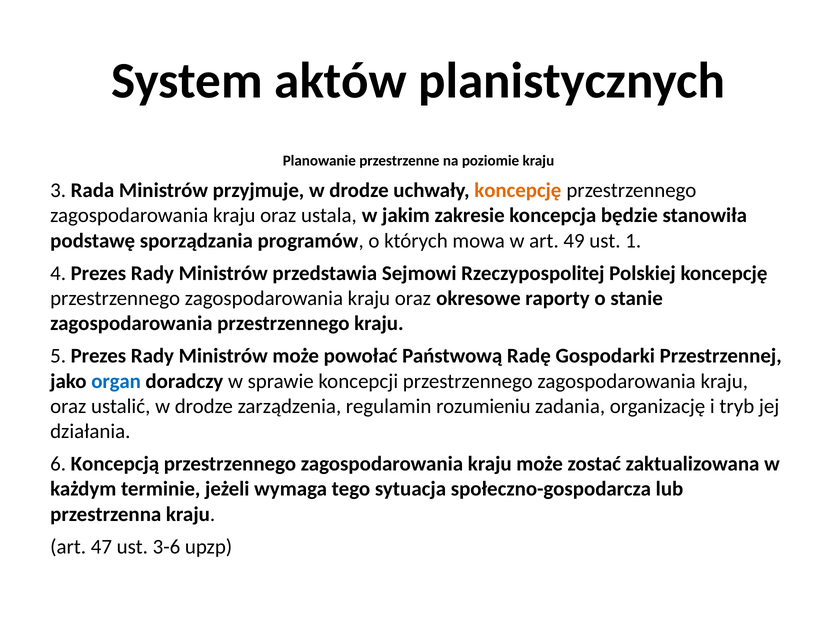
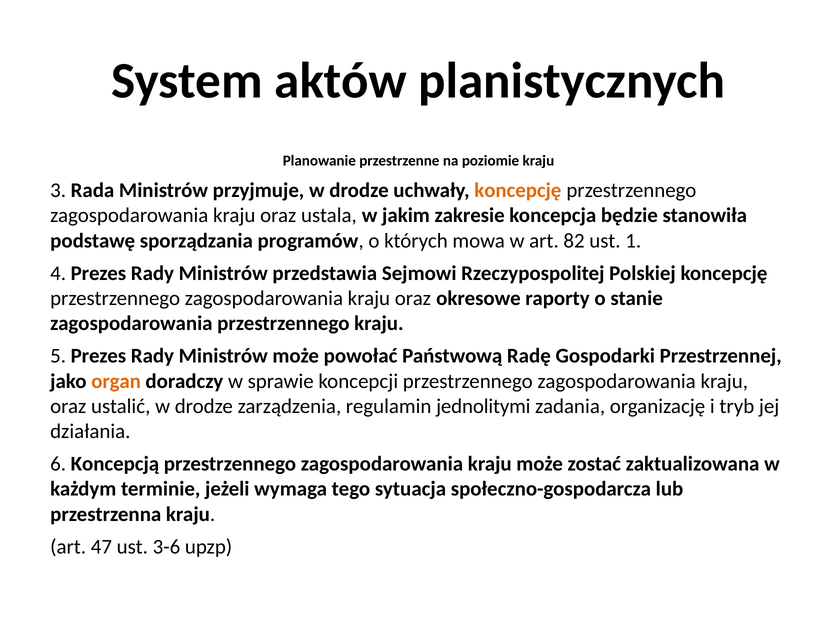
49: 49 -> 82 (574, 241)
organ colour: blue -> orange (116, 381)
rozumieniu: rozumieniu -> jednolitymi (483, 406)
